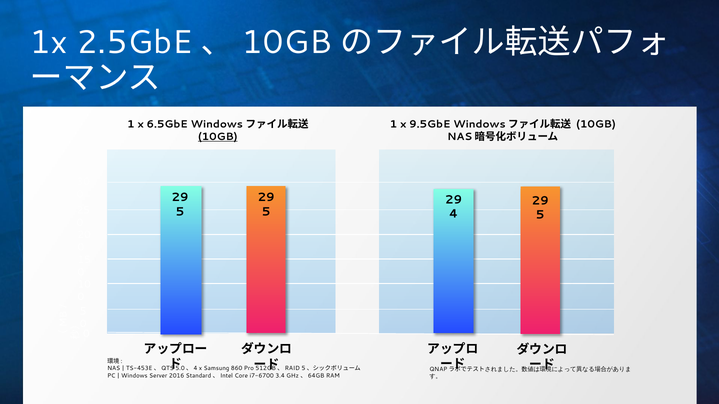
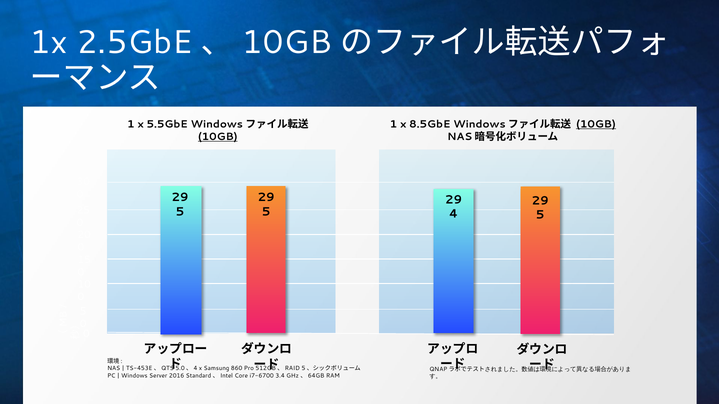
6.5GbE: 6.5GbE -> 5.5GbE (167, 124)
9.5GbE: 9.5GbE -> 8.5GbE (430, 124)
10GB underline: none -> present (596, 124)
